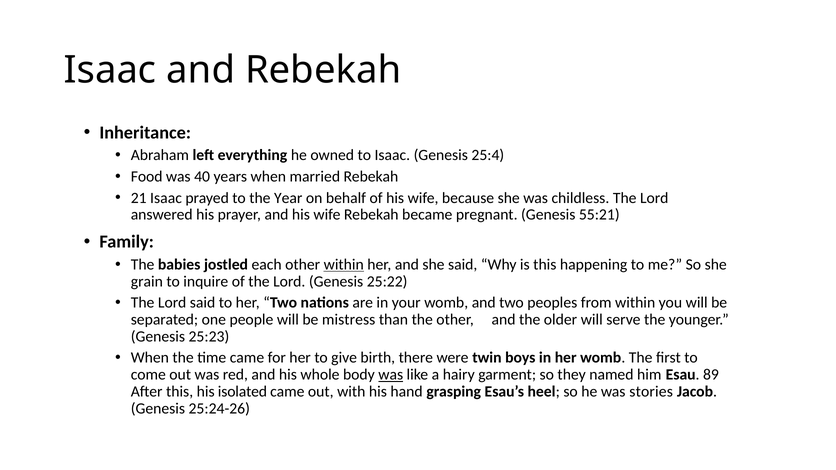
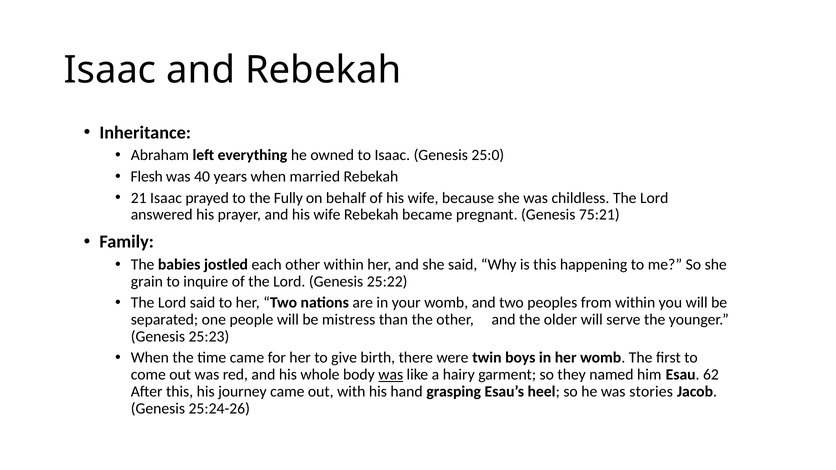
25:4: 25:4 -> 25:0 (488, 155)
Food: Food -> Flesh (147, 177)
Year: Year -> Fully (288, 198)
55:21: 55:21 -> 75:21 (599, 215)
within underline: present -> none (344, 265)
89: 89 -> 62 (711, 375)
isolated: isolated -> journey (242, 392)
